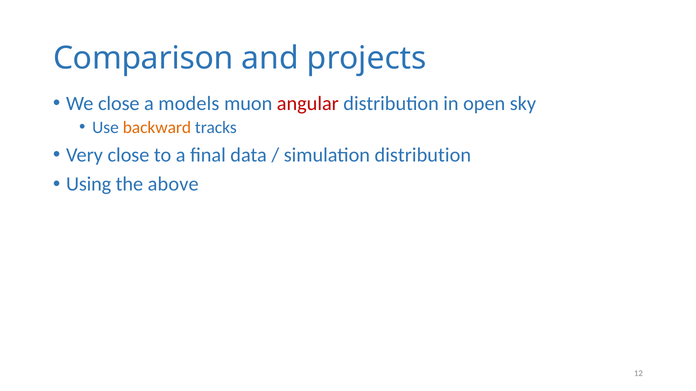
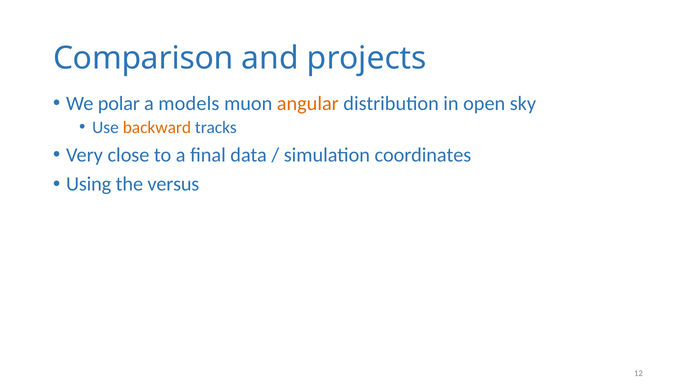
We close: close -> polar (119, 104)
angular colour: red -> orange (308, 104)
simulation distribution: distribution -> coordinates (423, 155)
above: above -> versus (173, 184)
